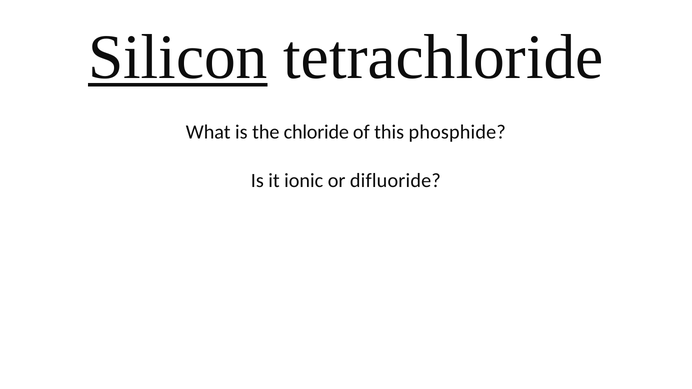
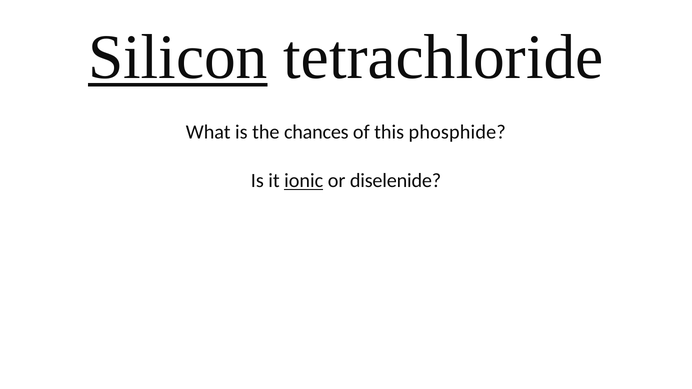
chloride: chloride -> chances (316, 132)
ionic underline: none -> present (304, 181)
difluoride: difluoride -> diselenide (396, 181)
